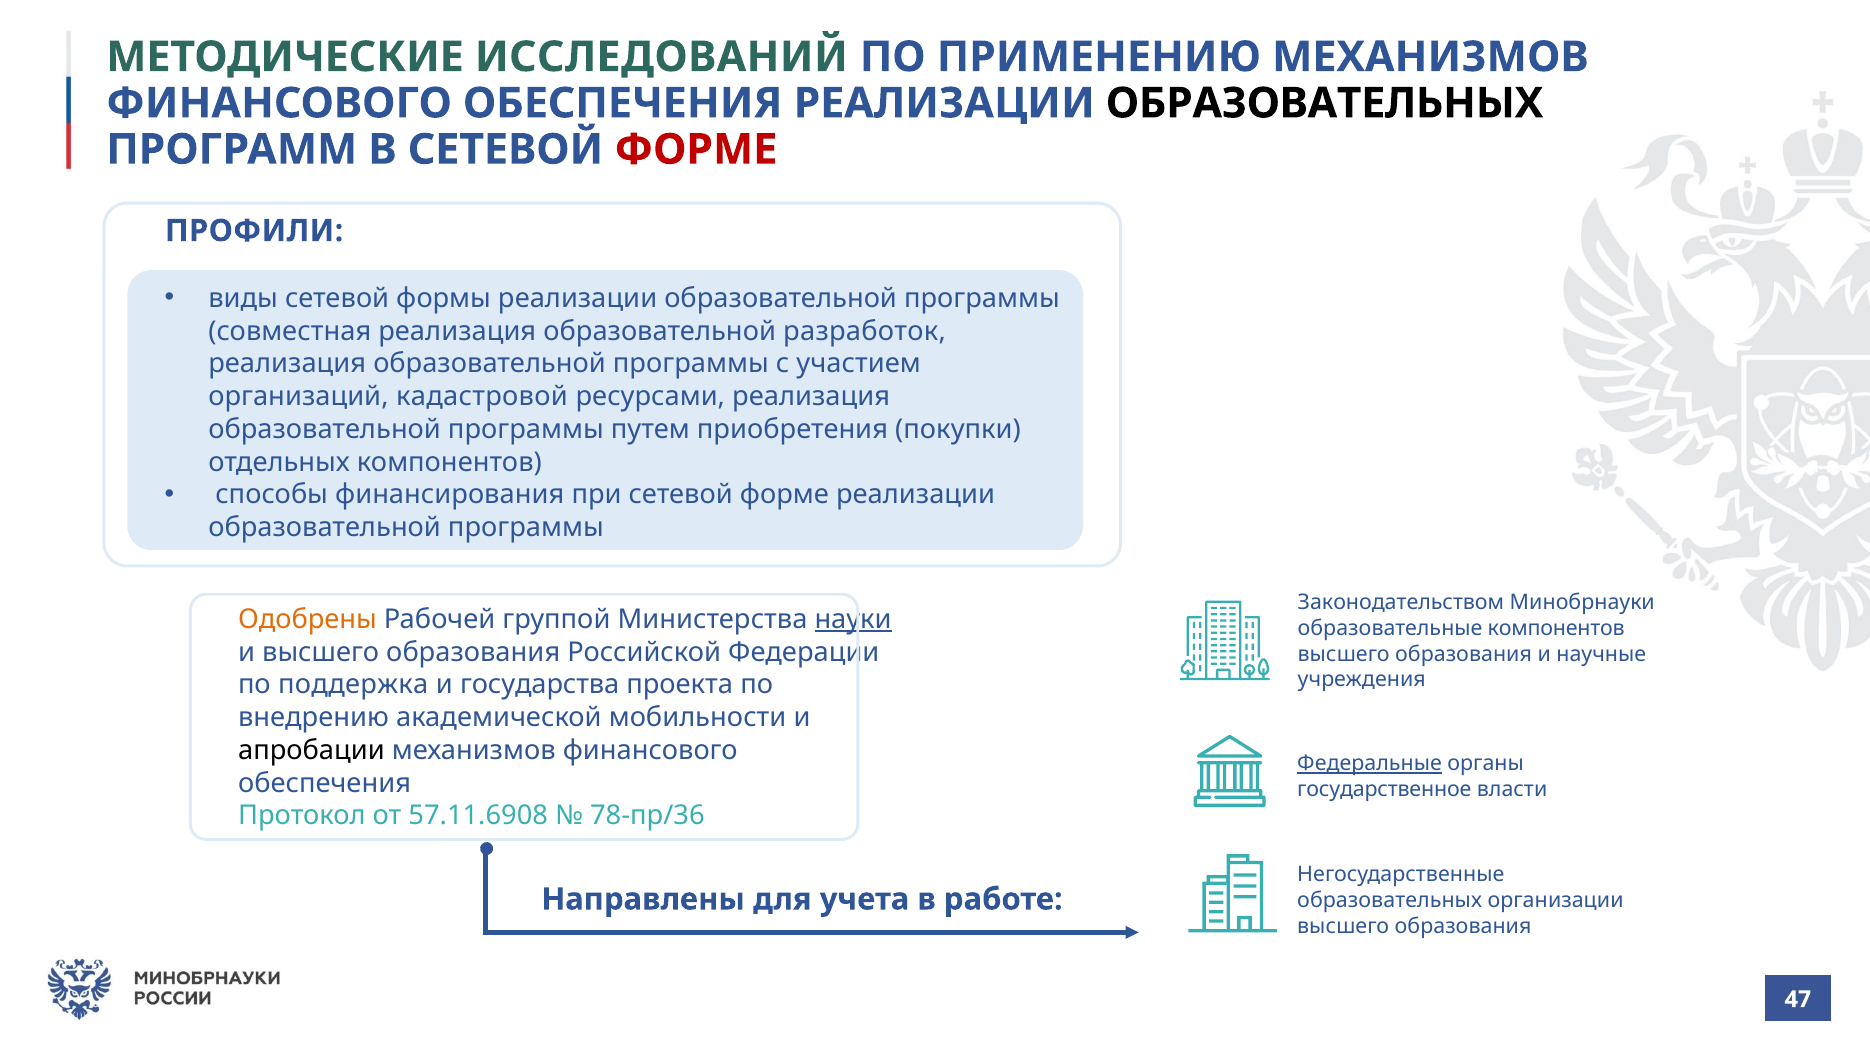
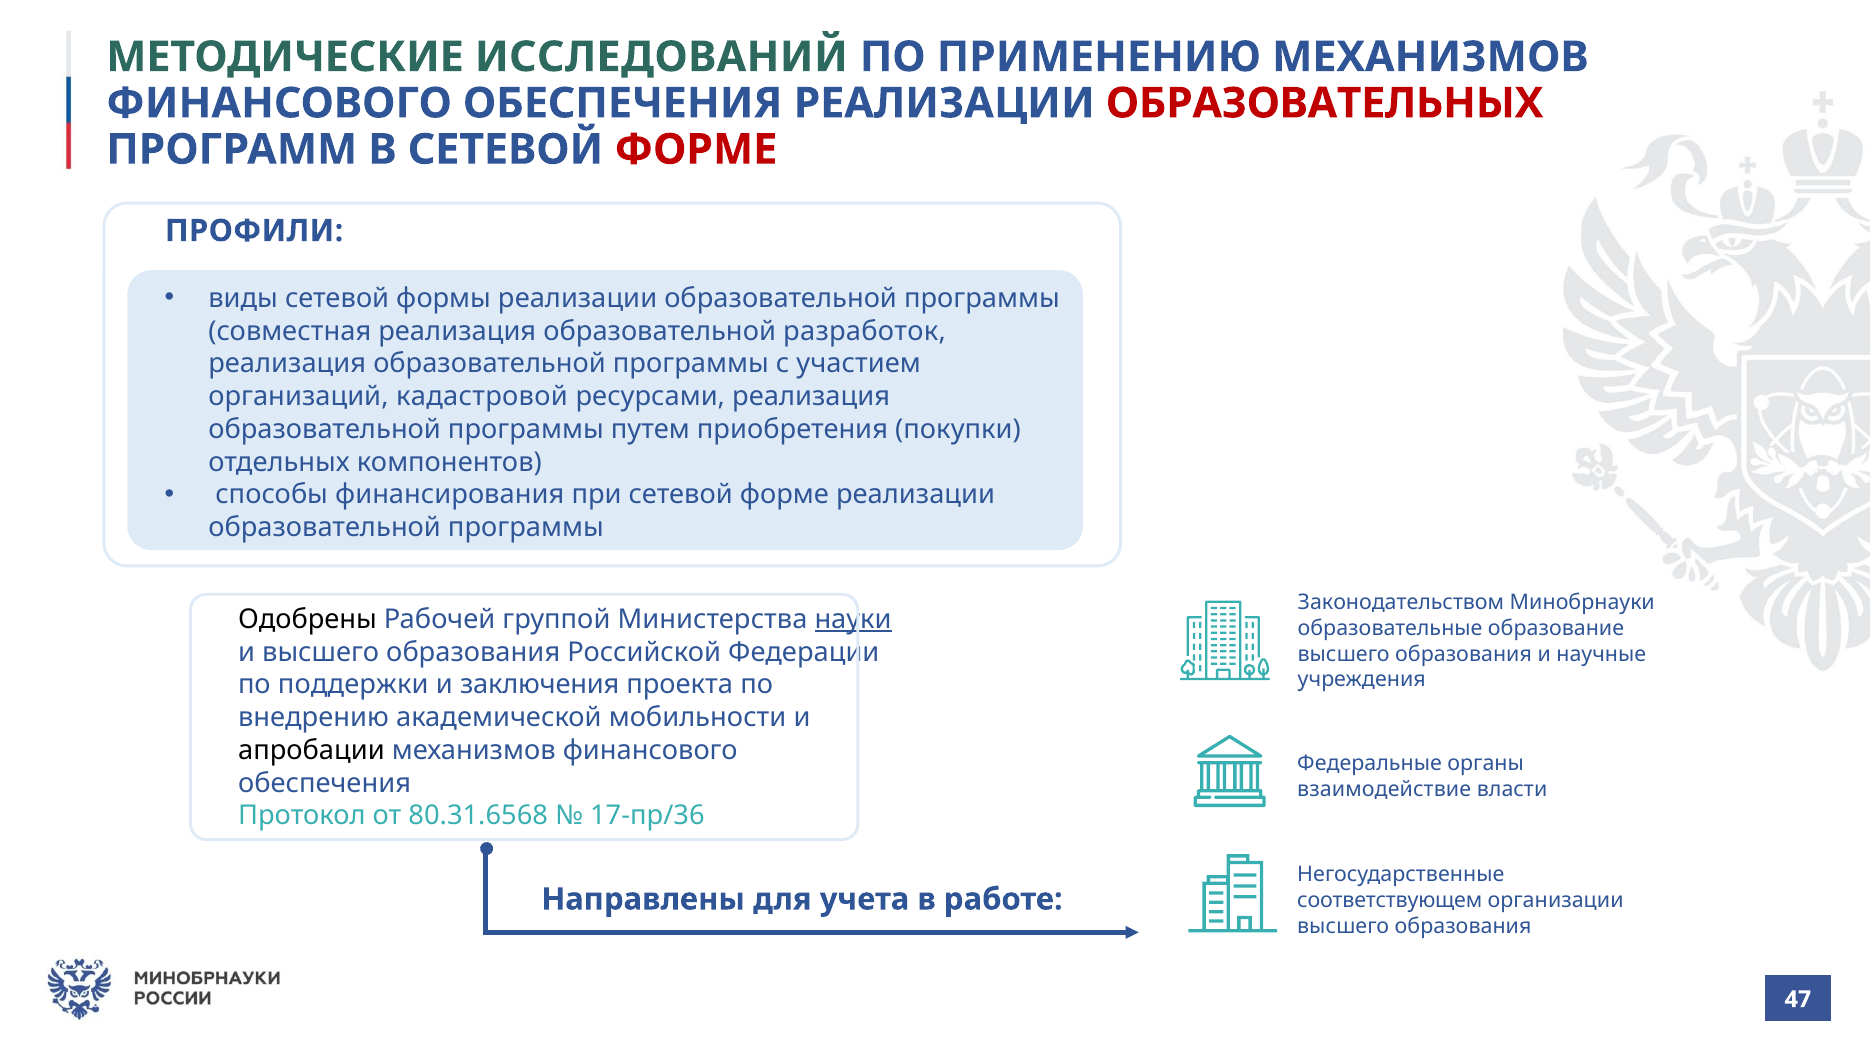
ОБРАЗОВАТЕЛЬНЫХ colour: black -> red (1325, 103)
Одобрены colour: orange -> black (307, 619)
образовательные компонентов: компонентов -> образование (1556, 628)
поддержка: поддержка -> поддержки (353, 685)
государства: государства -> заключения (540, 685)
Федеральные underline: present -> none (1370, 764)
государственное: государственное -> взаимодействие (1384, 789)
57.11.6908: 57.11.6908 -> 80.31.6568 (478, 816)
78-пр/36: 78-пр/36 -> 17-пр/36 (647, 816)
образовательных: образовательных -> соответствующем (1390, 900)
